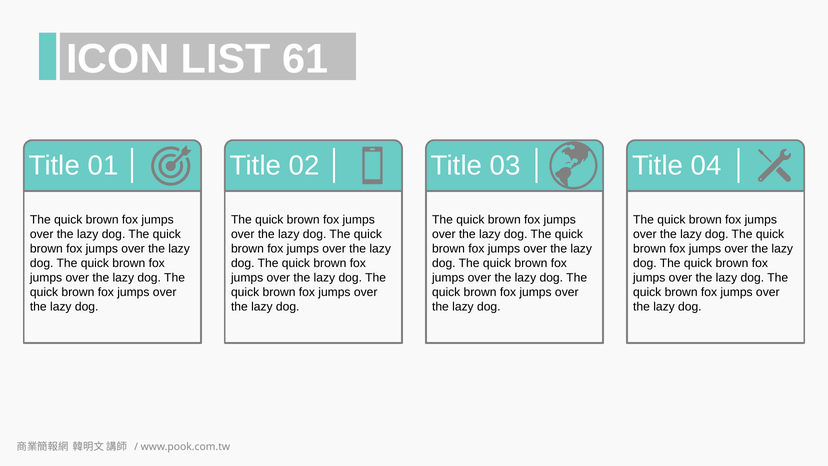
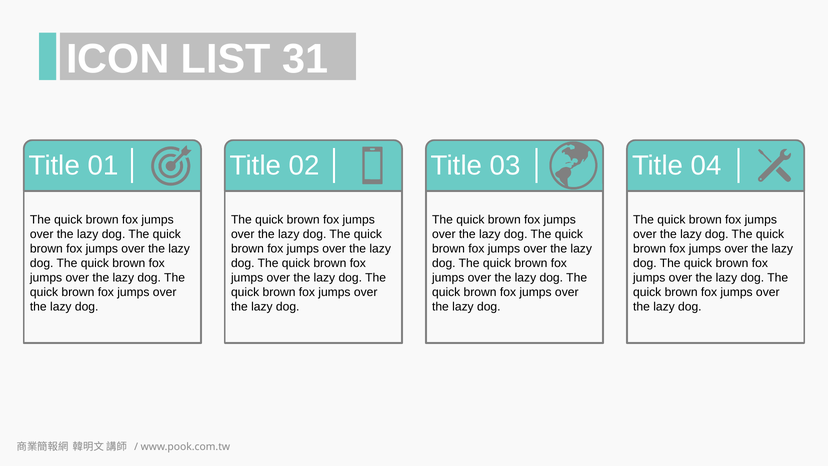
61: 61 -> 31 (305, 59)
